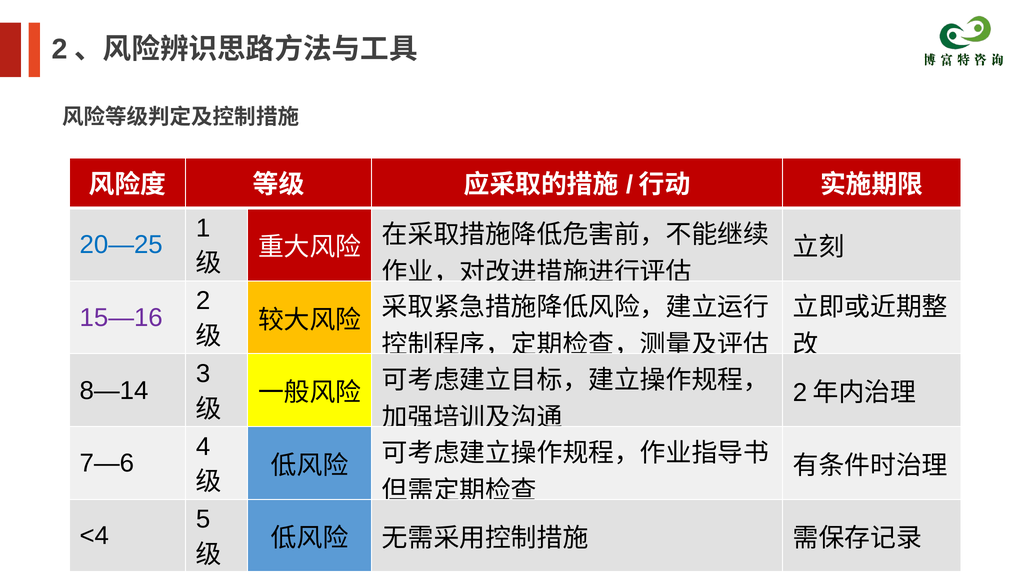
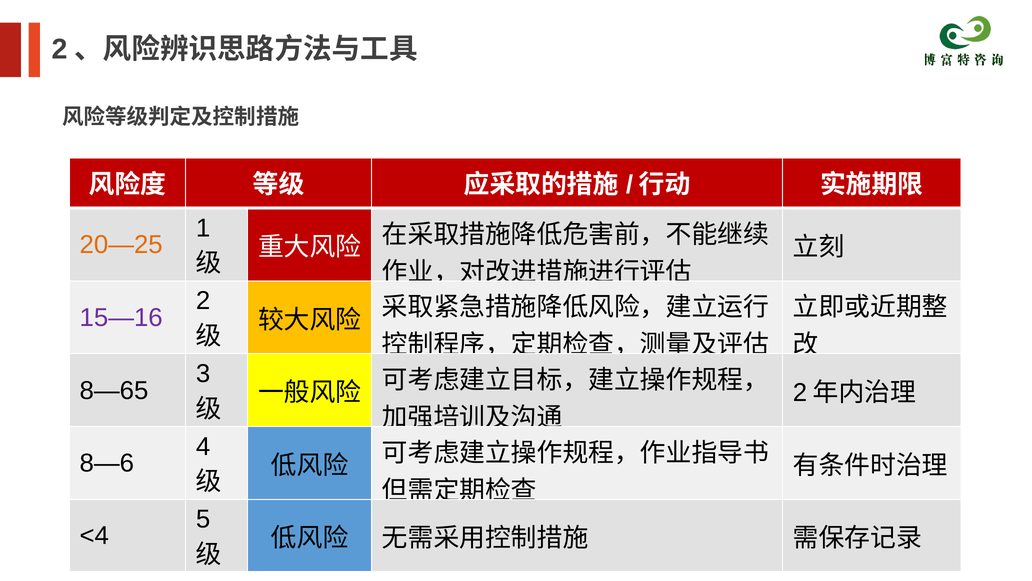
20—25 colour: blue -> orange (121, 245)
8—14: 8—14 -> 8—65 (114, 390)
7—6: 7—6 -> 8—6 (107, 463)
